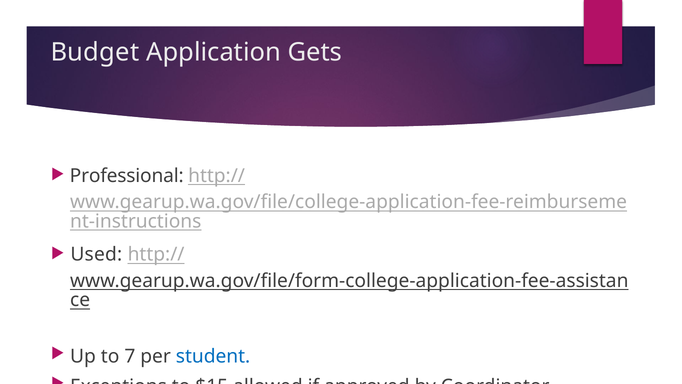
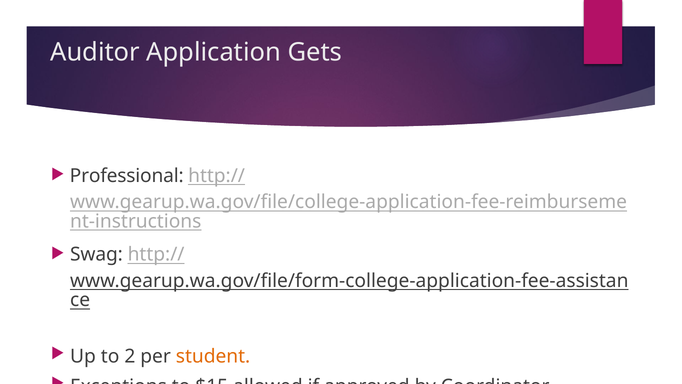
Budget: Budget -> Auditor (95, 52)
Used: Used -> Swag (96, 254)
7: 7 -> 2 (130, 356)
student colour: blue -> orange (213, 356)
